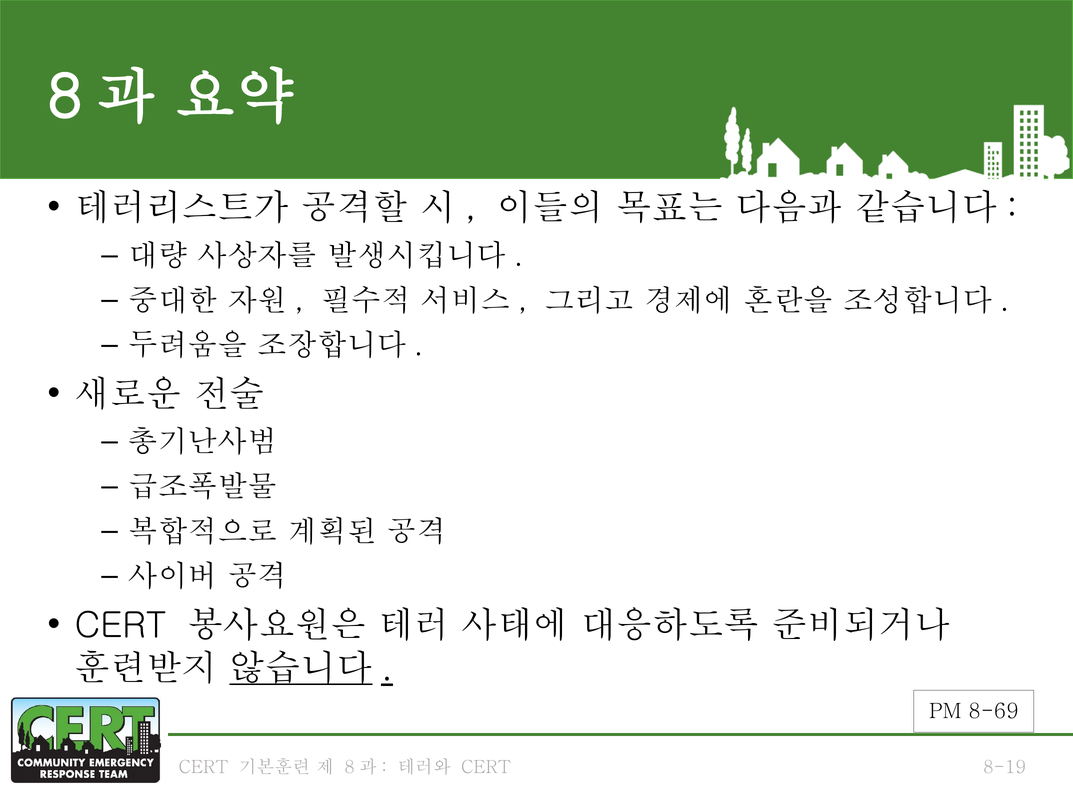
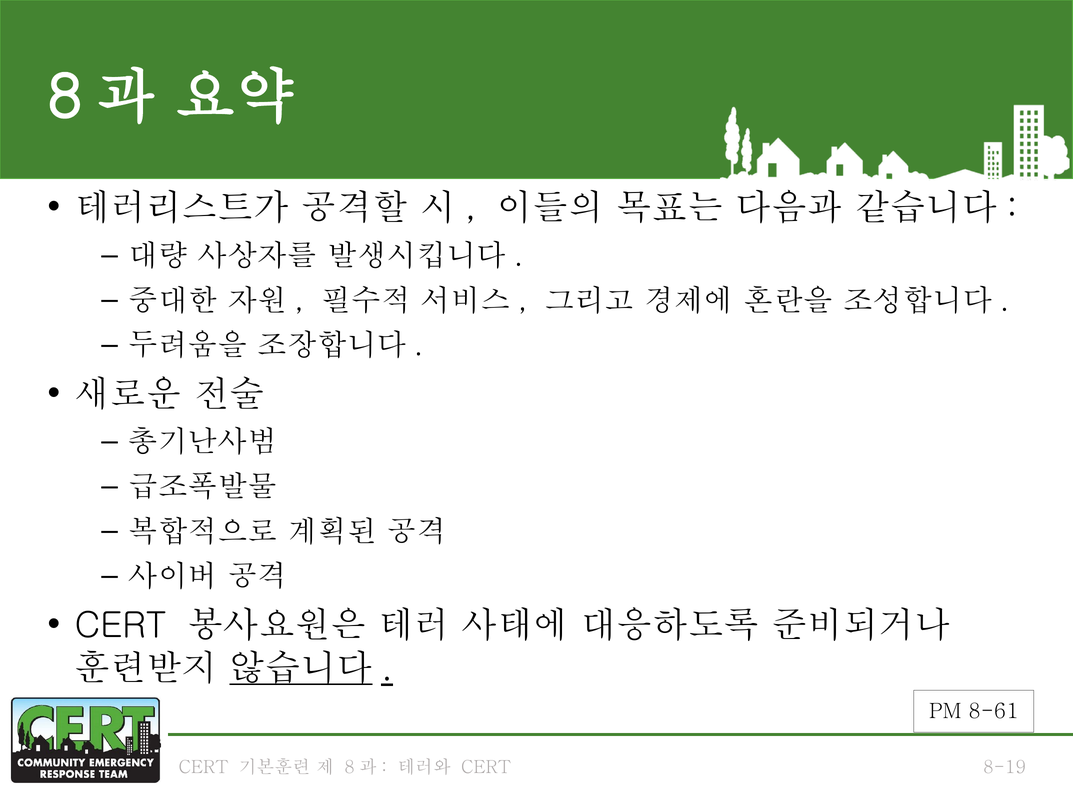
8-69: 8-69 -> 8-61 (994, 711)
